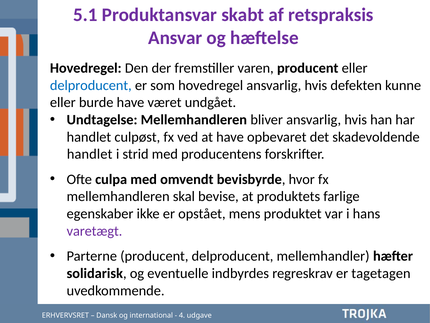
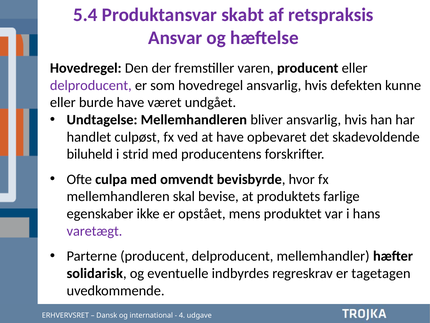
5.1: 5.1 -> 5.4 (85, 15)
delproducent colour: blue -> purple (91, 85)
handlet: handlet -> biluheld (90, 154)
